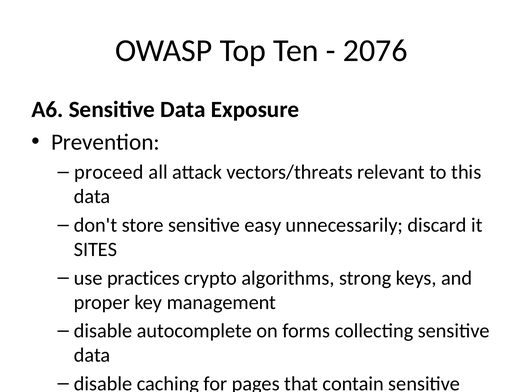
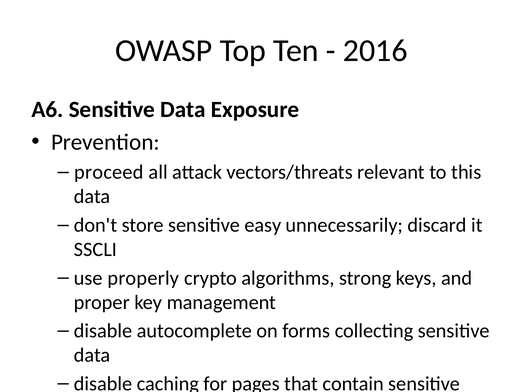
2076: 2076 -> 2016 (375, 51)
SITES: SITES -> SSCLI (95, 250)
practices: practices -> properly (143, 278)
